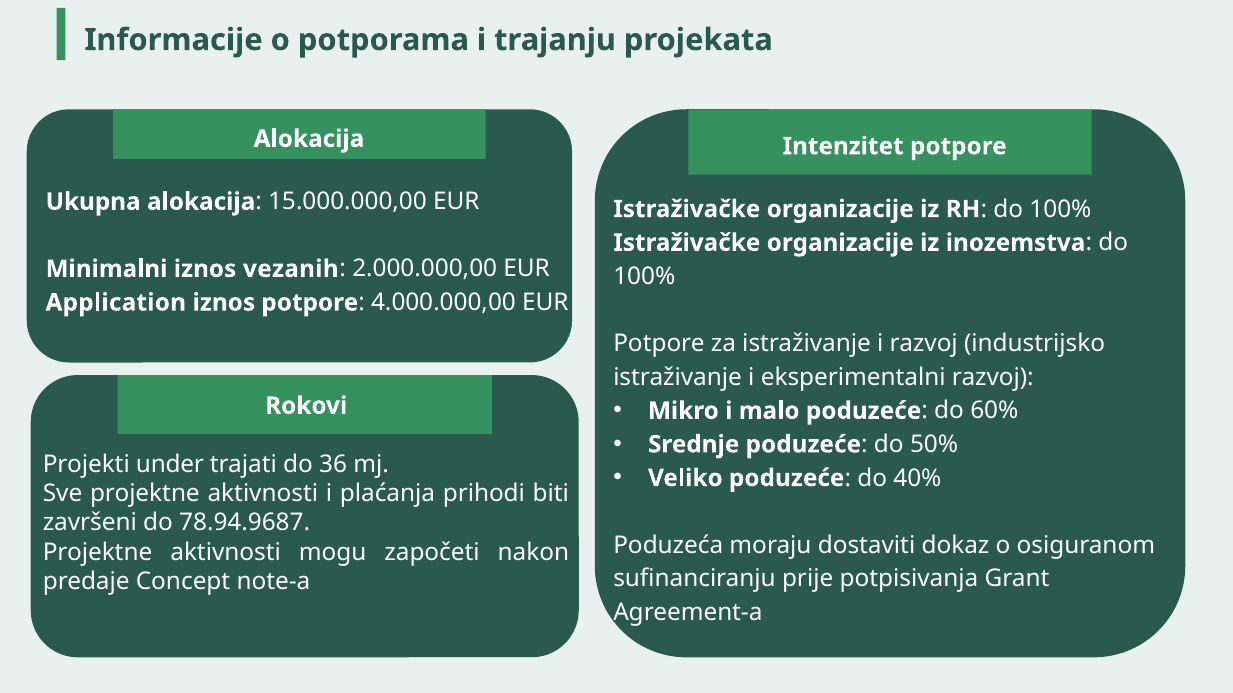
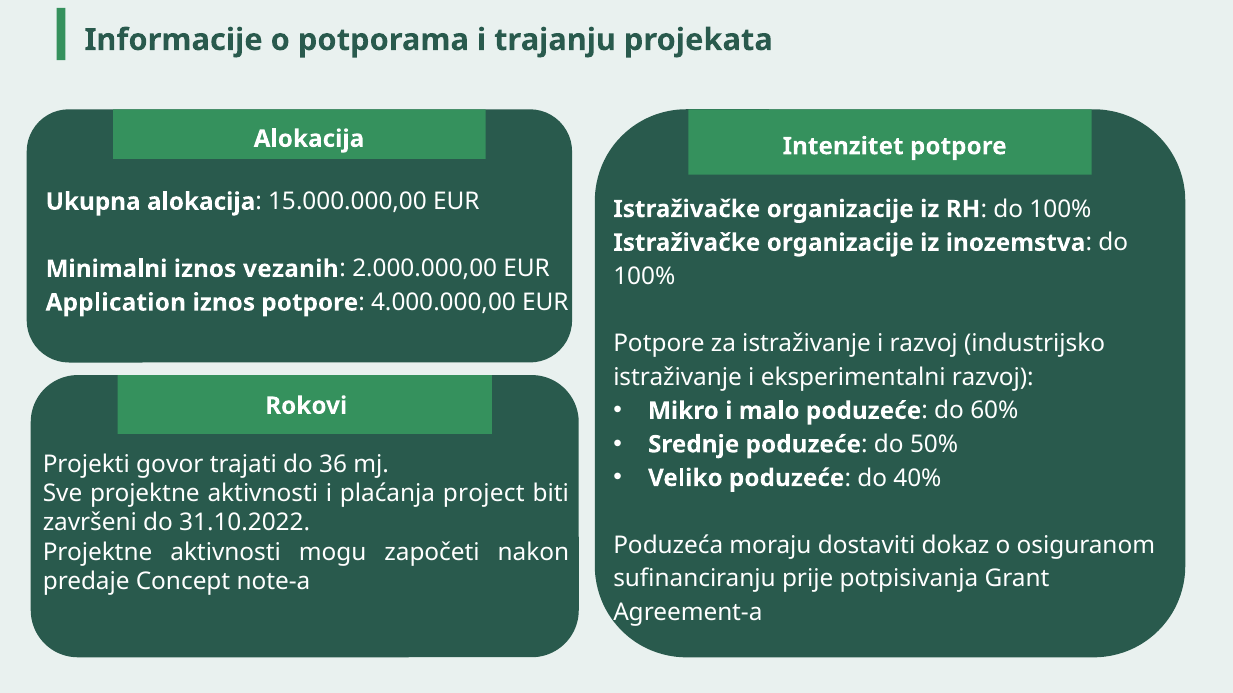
under: under -> govor (170, 465)
prihodi: prihodi -> project (484, 494)
78.94.9687: 78.94.9687 -> 31.10.2022 (245, 523)
